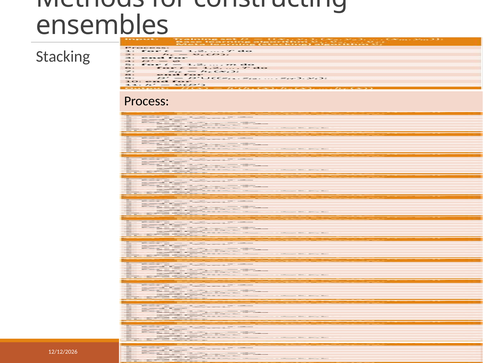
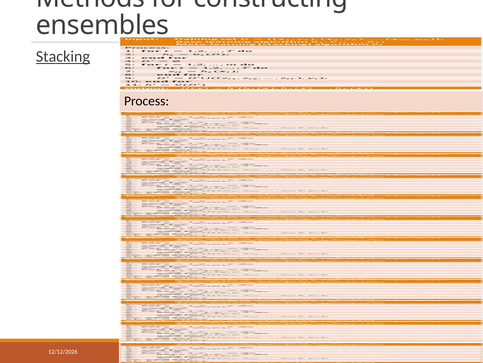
Stacking underline: none -> present (63, 56)
